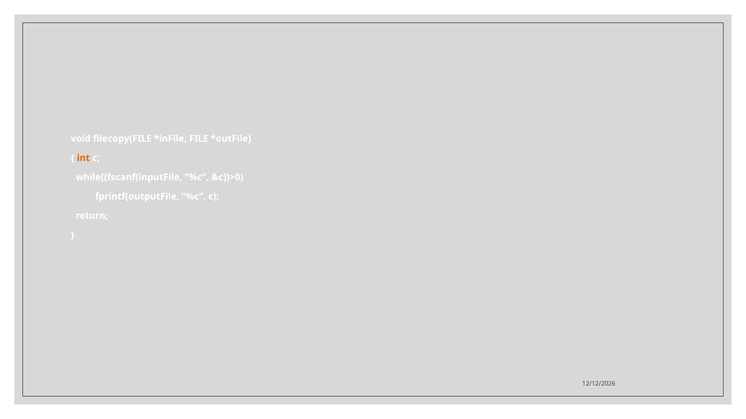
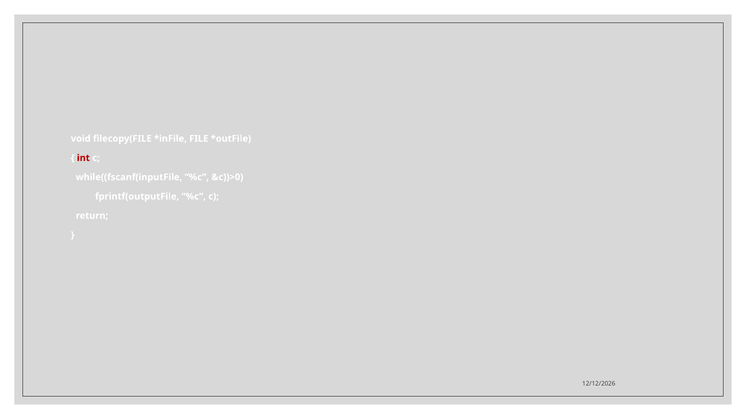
int colour: orange -> red (83, 158)
